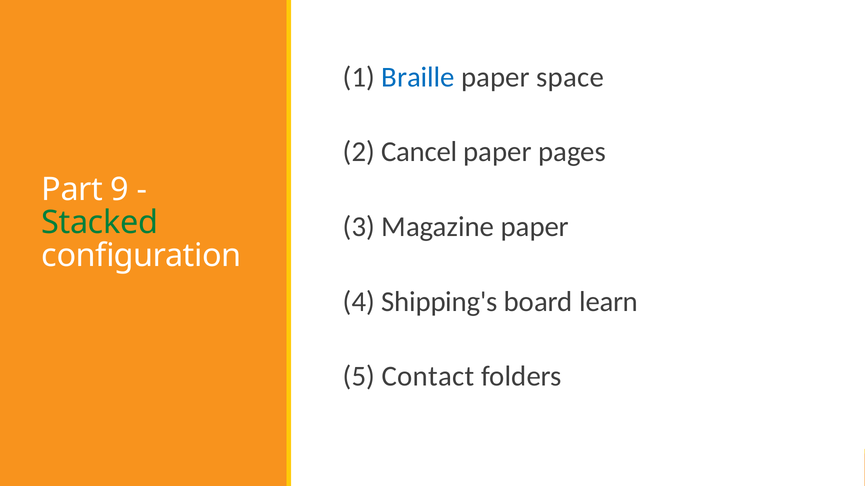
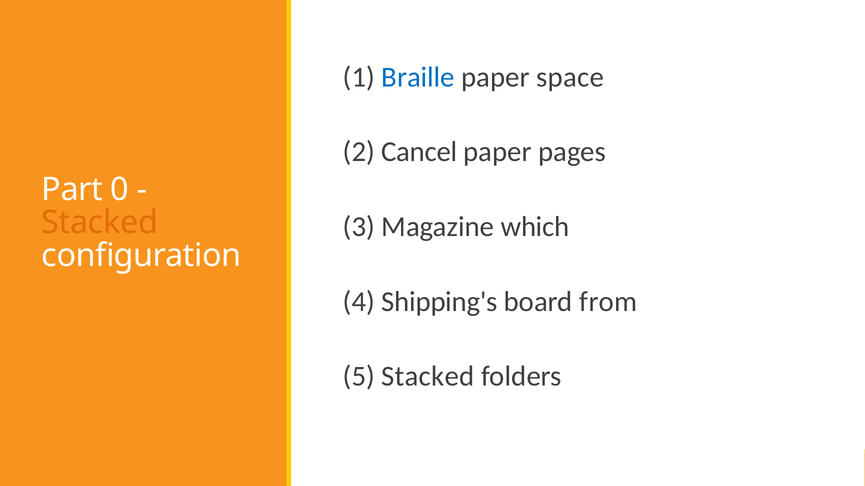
9: 9 -> 0 (120, 190)
Stacked colour: green -> orange (100, 223)
Magazine paper: paper -> which (535, 227)
learn: learn -> from (608, 302)
5 Contact: Contact -> Stacked (428, 377)
